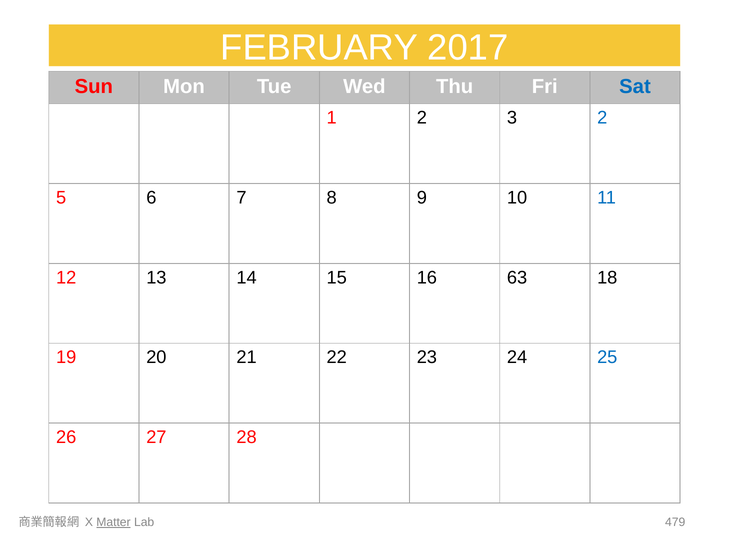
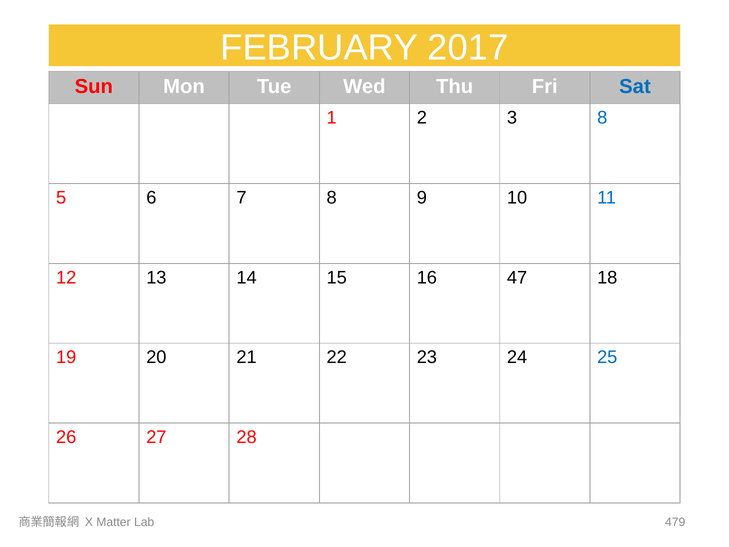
3 2: 2 -> 8 (602, 118)
63: 63 -> 47 (517, 277)
Matter underline: present -> none (113, 522)
